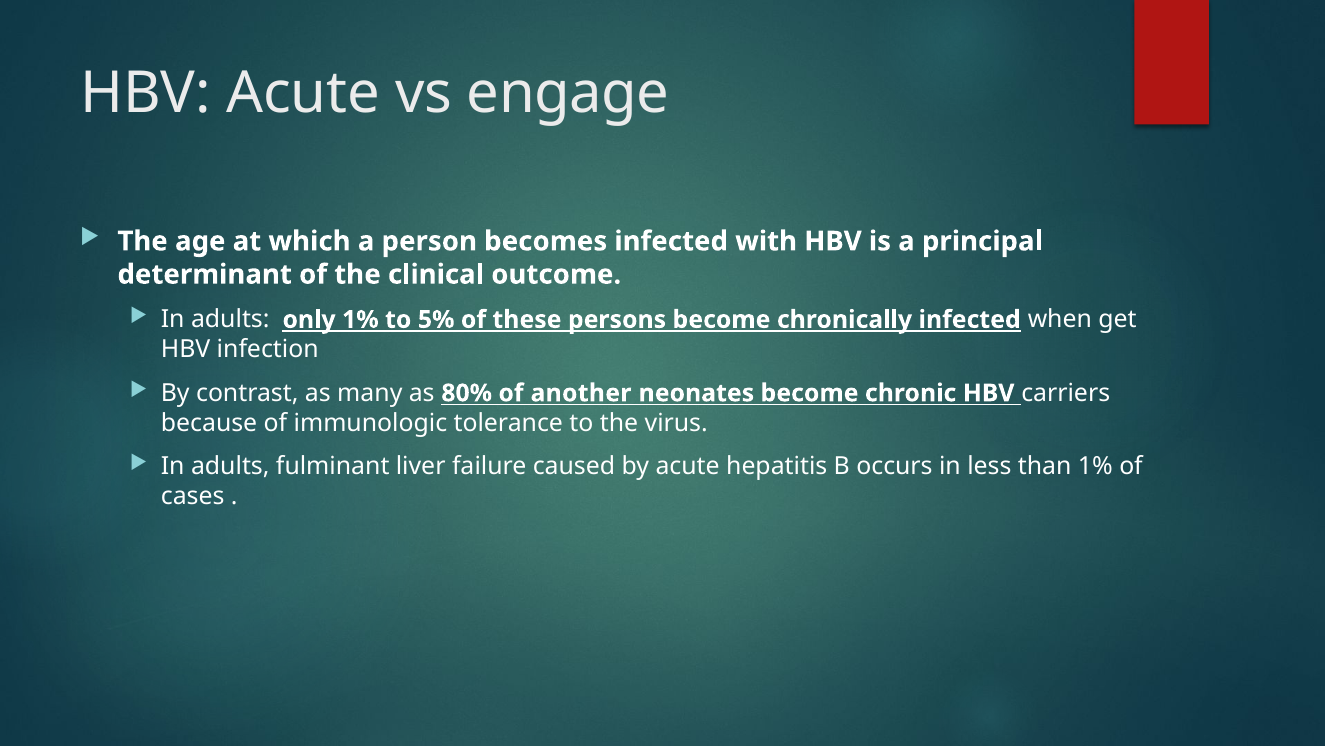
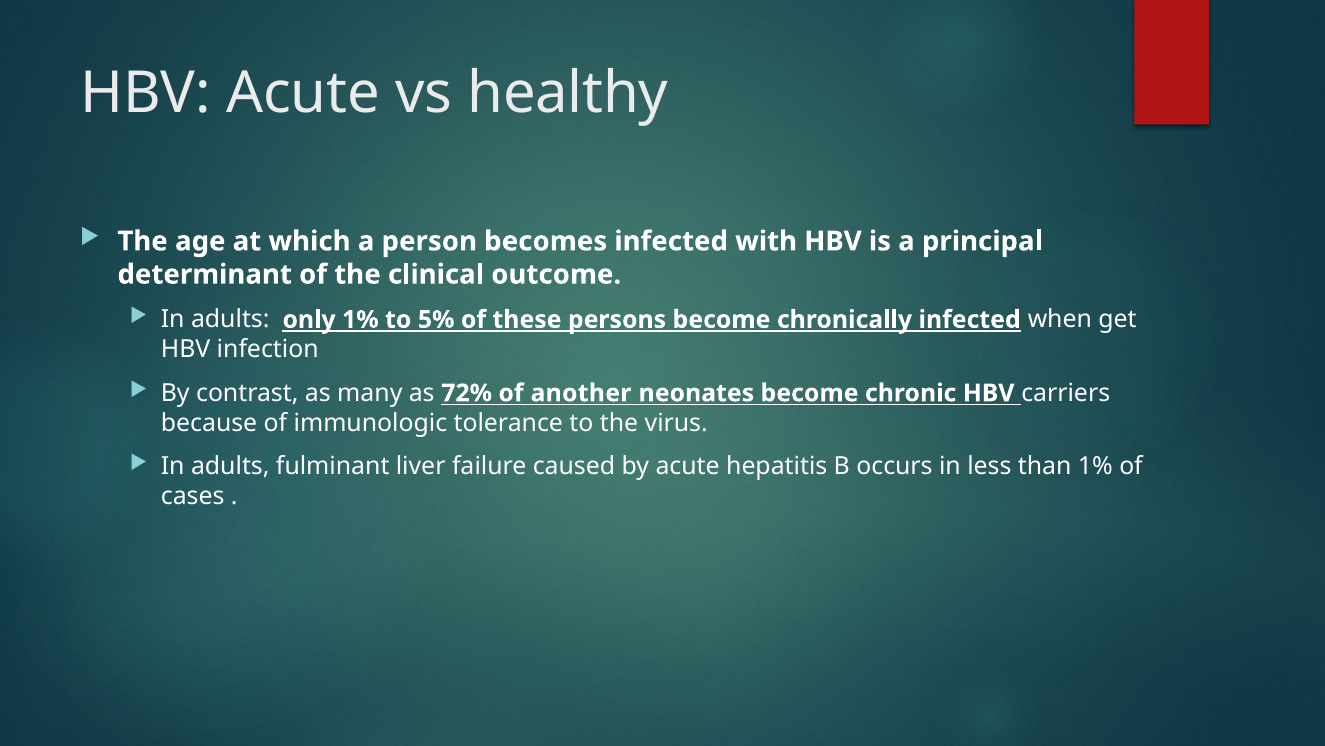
engage: engage -> healthy (568, 93)
80%: 80% -> 72% (467, 393)
